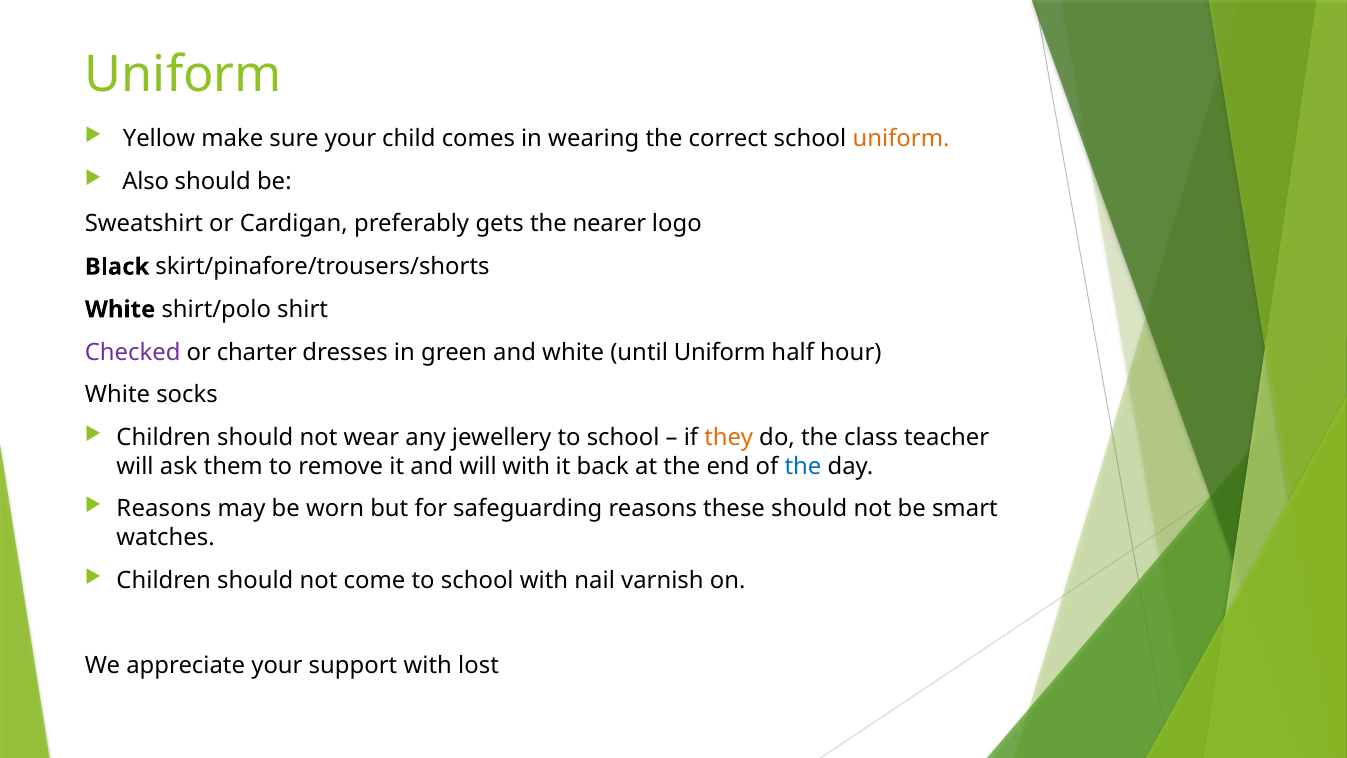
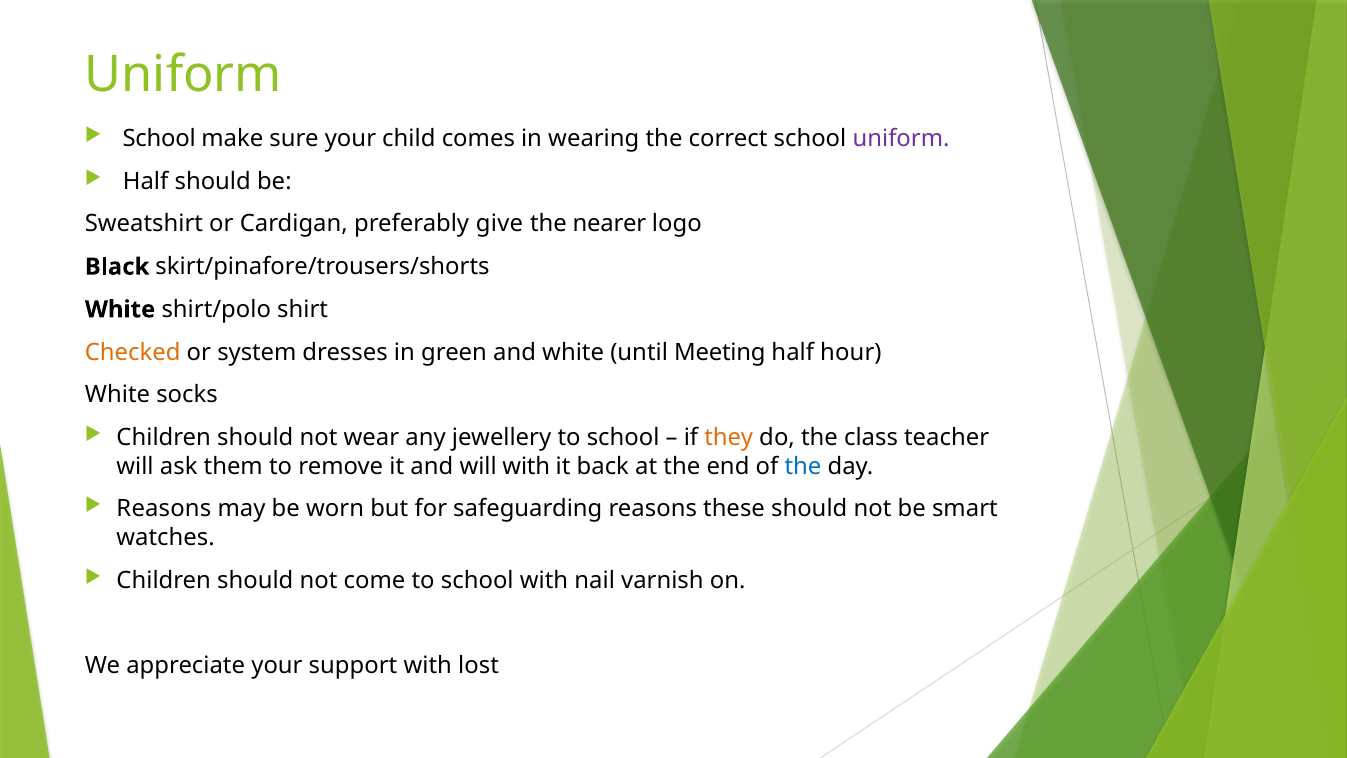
Yellow: Yellow -> School (159, 139)
uniform colour: orange -> purple (901, 139)
Also: Also -> Half (146, 181)
gets: gets -> give (500, 224)
Checked colour: purple -> orange (133, 352)
charter: charter -> system (257, 352)
until Uniform: Uniform -> Meeting (720, 352)
